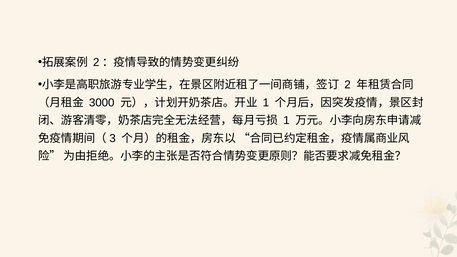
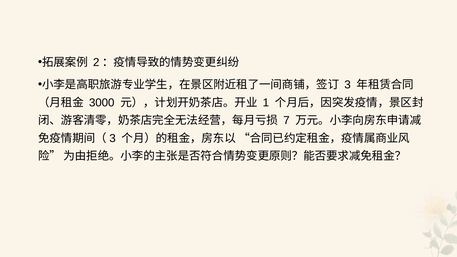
2: 2 -> 3 (348, 85)
1: 1 -> 7 (286, 120)
